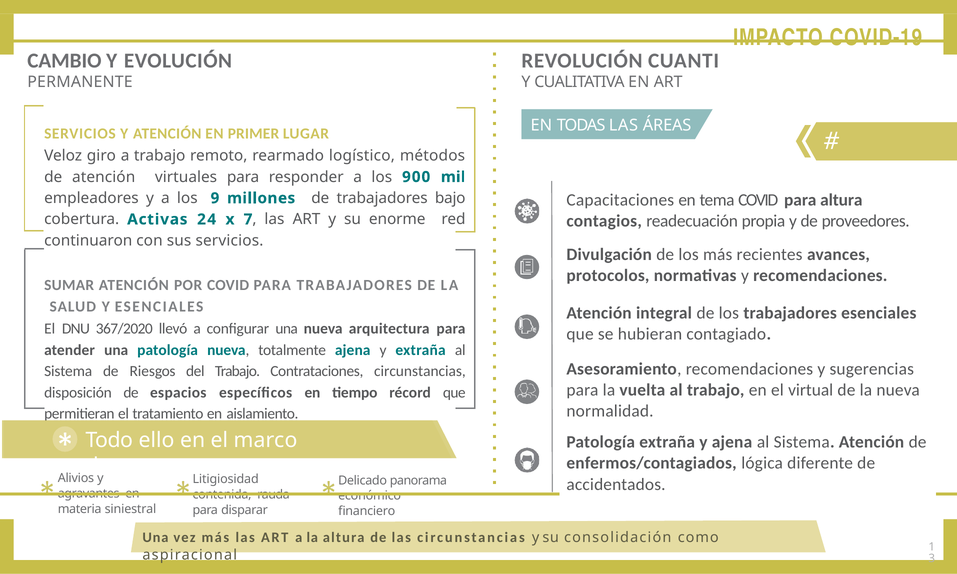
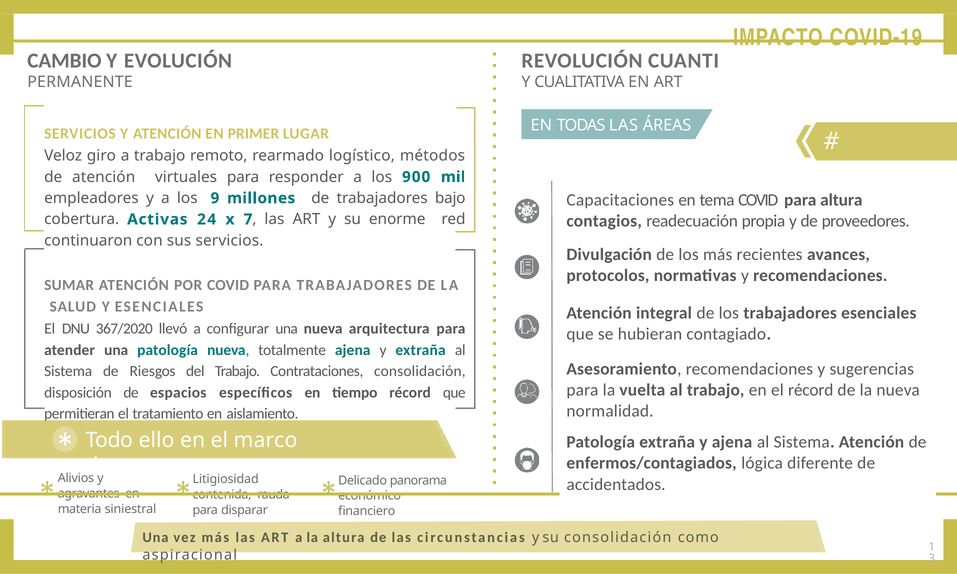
Contrataciones circunstancias: circunstancias -> consolidación (420, 372)
el virtual: virtual -> récord (811, 390)
